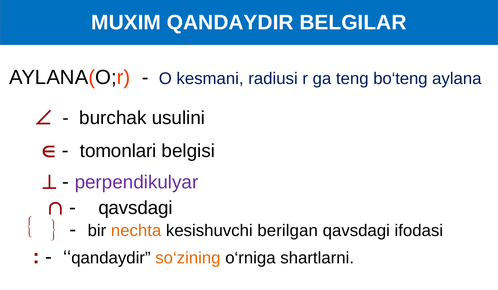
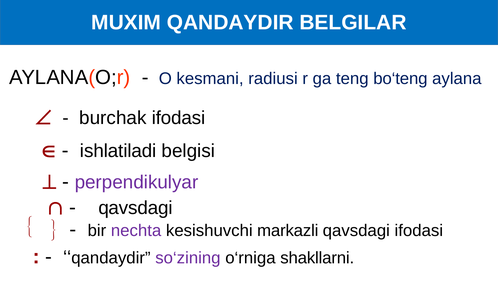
burchak usulini: usulini -> ifodasi (179, 118)
tomonlari: tomonlari -> ishlatiladi (118, 151)
nechta colour: orange -> purple (136, 231)
berilgan: berilgan -> markazli (288, 231)
so‘zining colour: orange -> purple (188, 258)
shartlarni: shartlarni -> shakllarni (317, 258)
